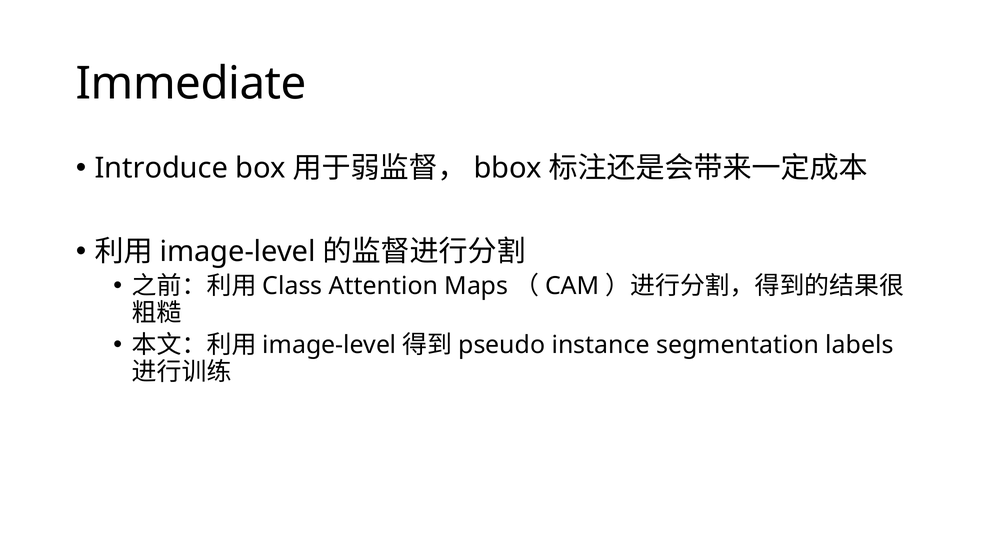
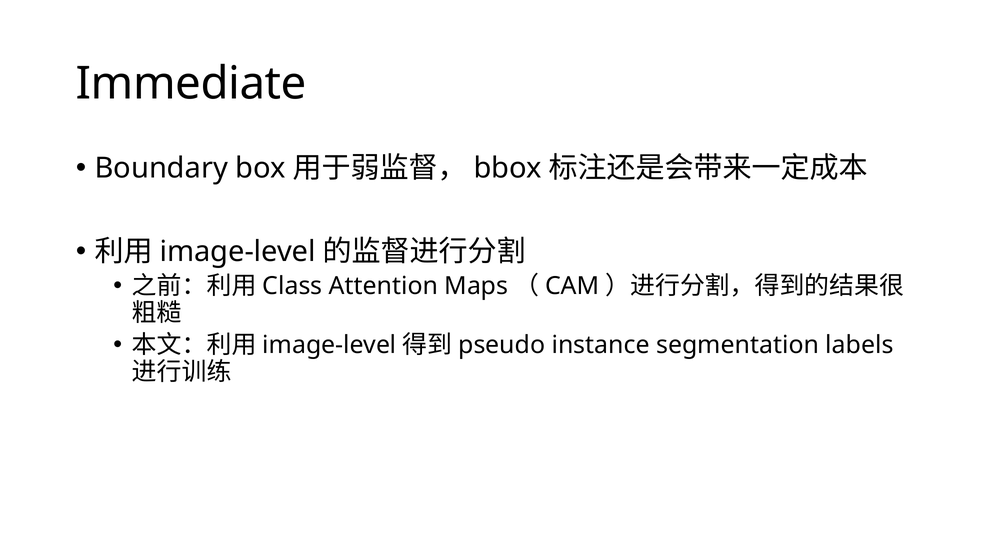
Introduce: Introduce -> Boundary (161, 168)
